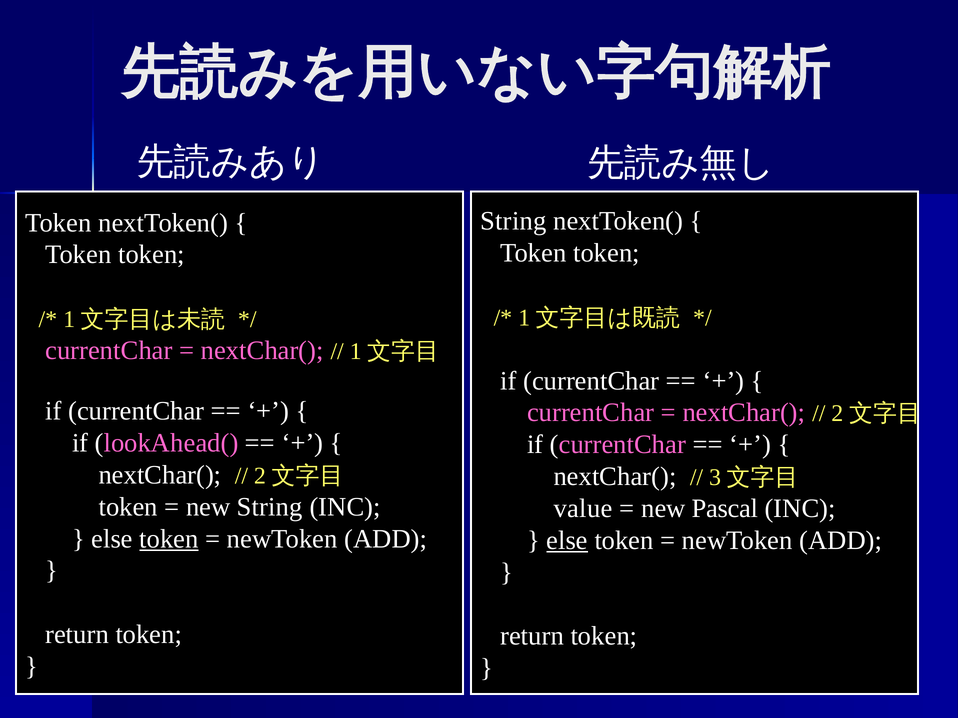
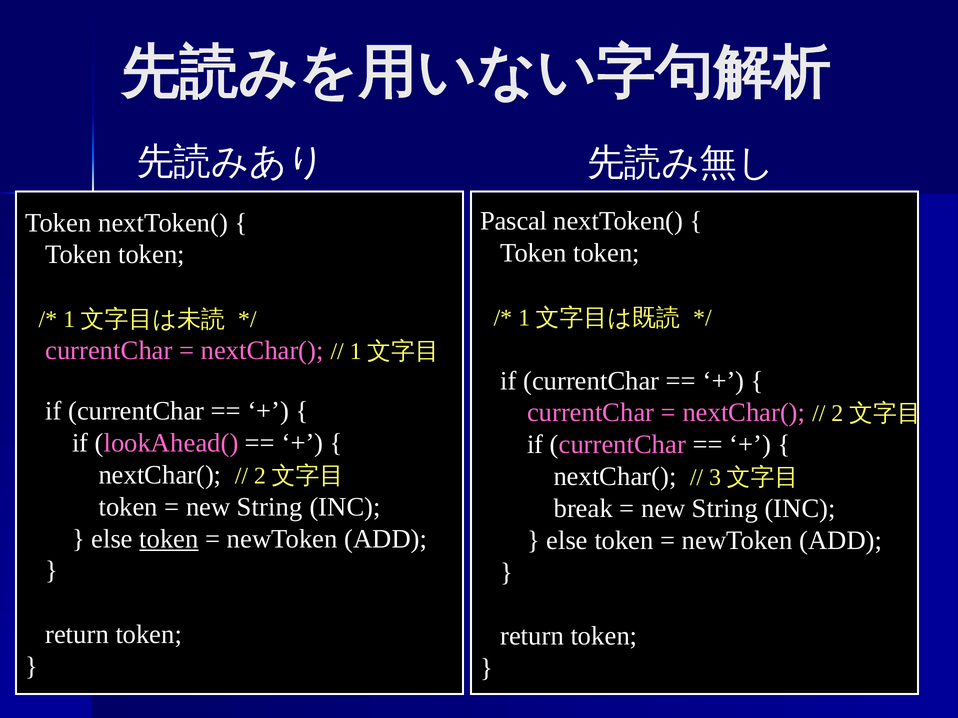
String: String -> Pascal (514, 221)
value: value -> break (583, 509)
Pascal: Pascal -> String (725, 509)
else underline: present -> none (567, 541)
